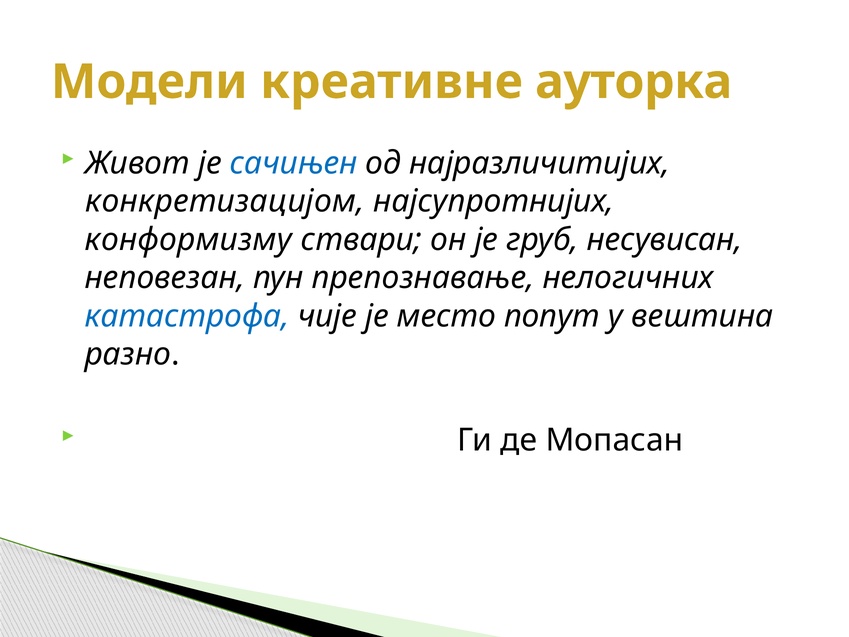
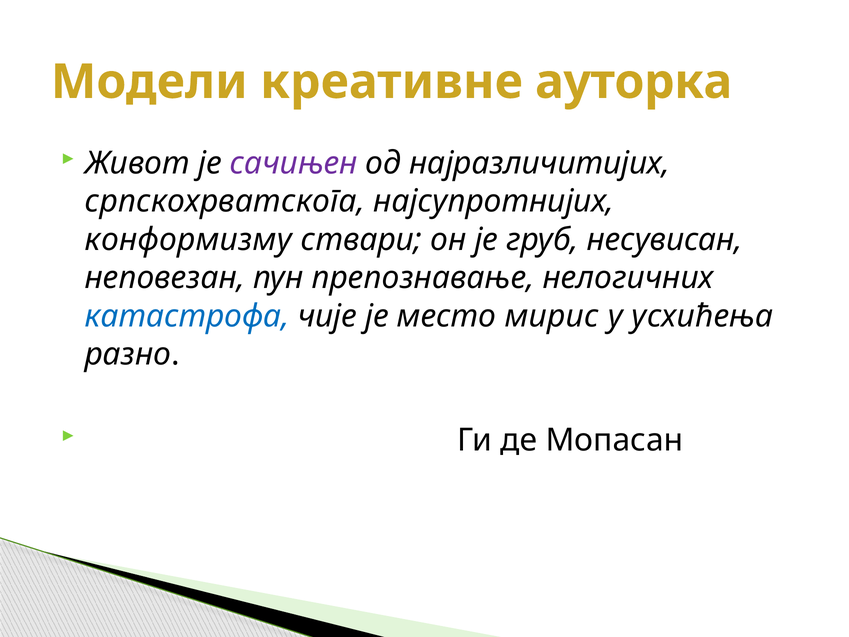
сачињен colour: blue -> purple (294, 163)
конкретизацијом: конкретизацијом -> српскохрватскога (225, 201)
попут: попут -> мирис (552, 316)
вештина: вештина -> усхићења (702, 316)
